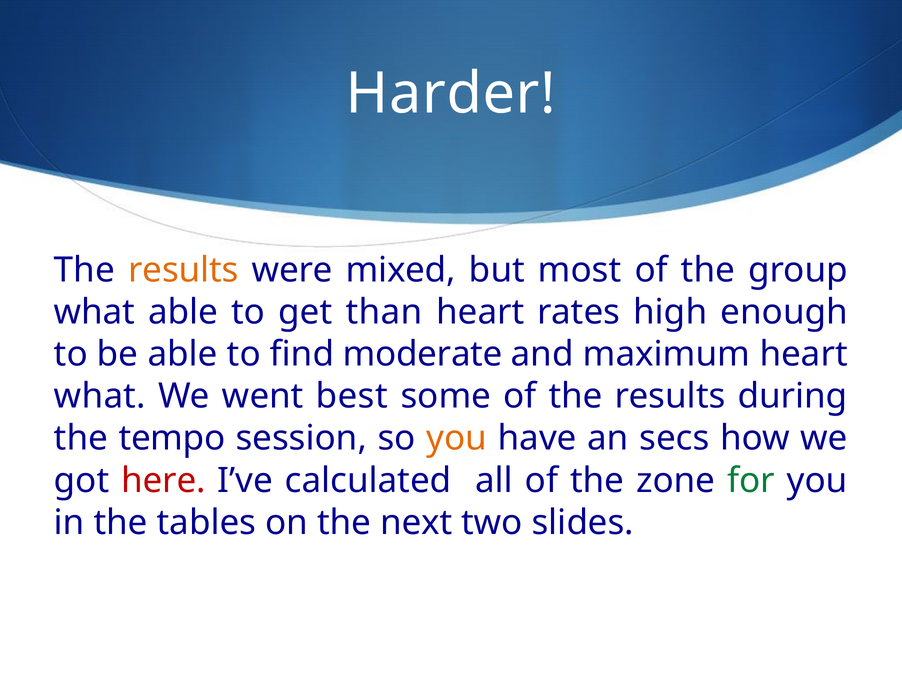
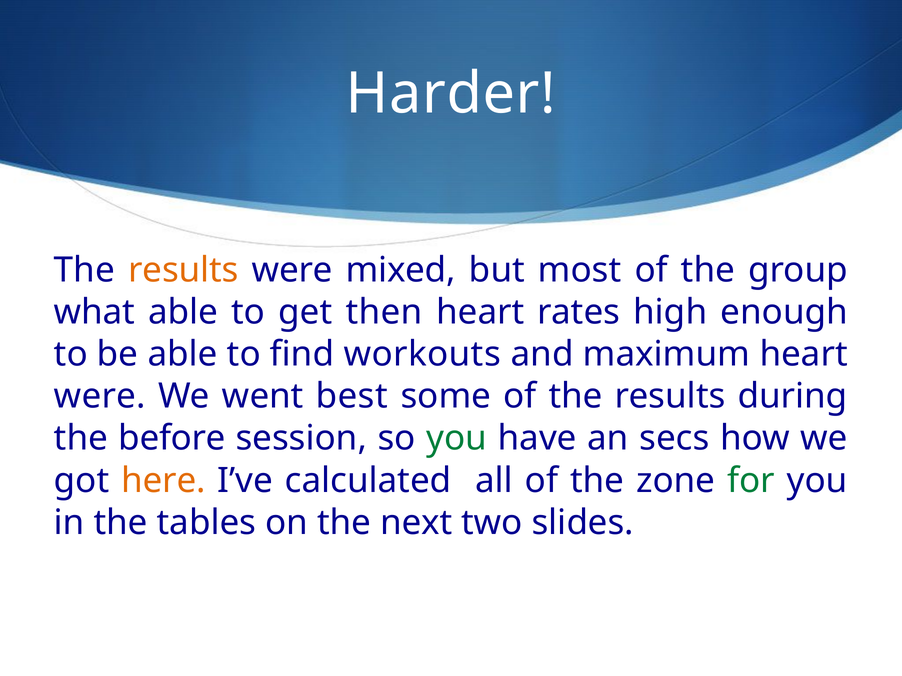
than: than -> then (384, 312)
moderate: moderate -> workouts (422, 354)
what: what -> were (100, 397)
tempo: tempo -> before (172, 439)
you colour: orange -> green (457, 439)
here colour: red -> orange (163, 481)
